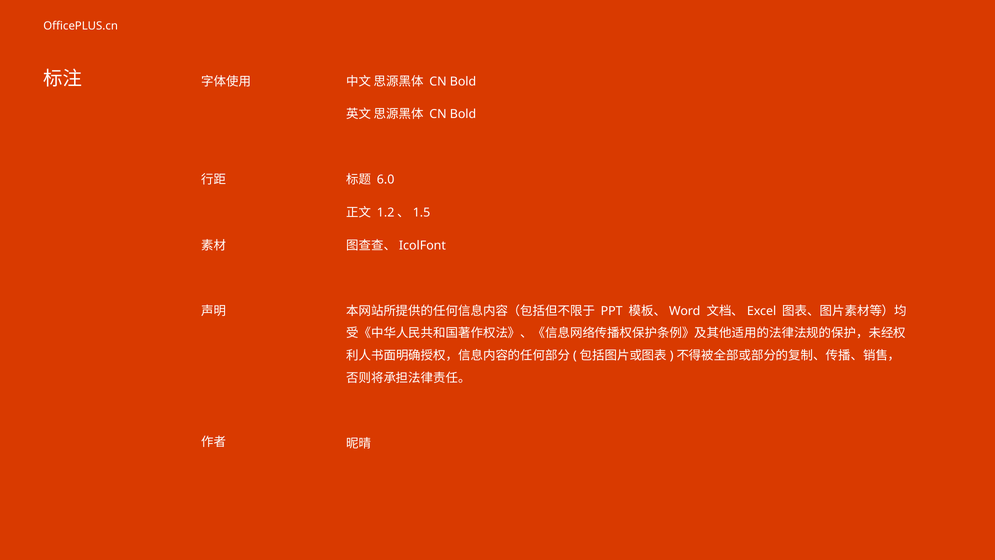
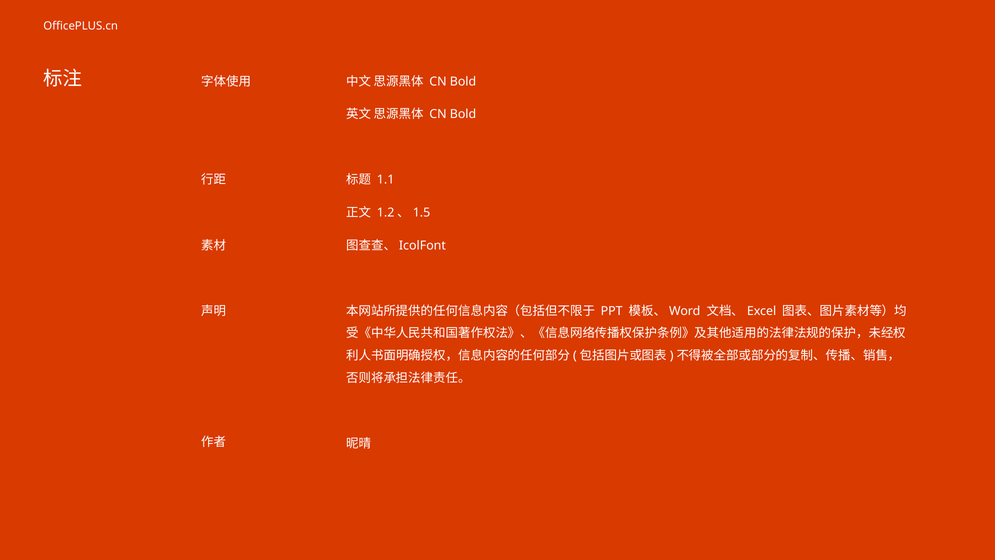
6.0: 6.0 -> 1.1 (386, 180)
